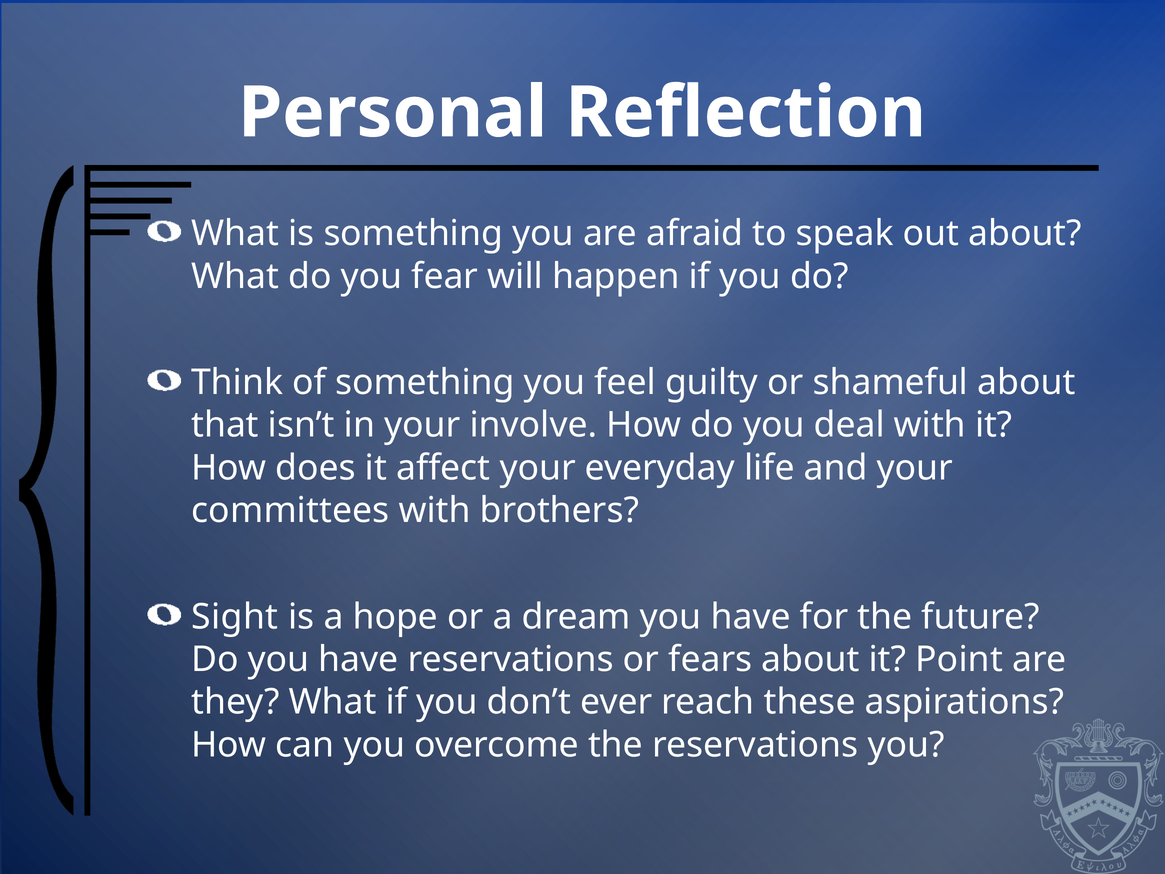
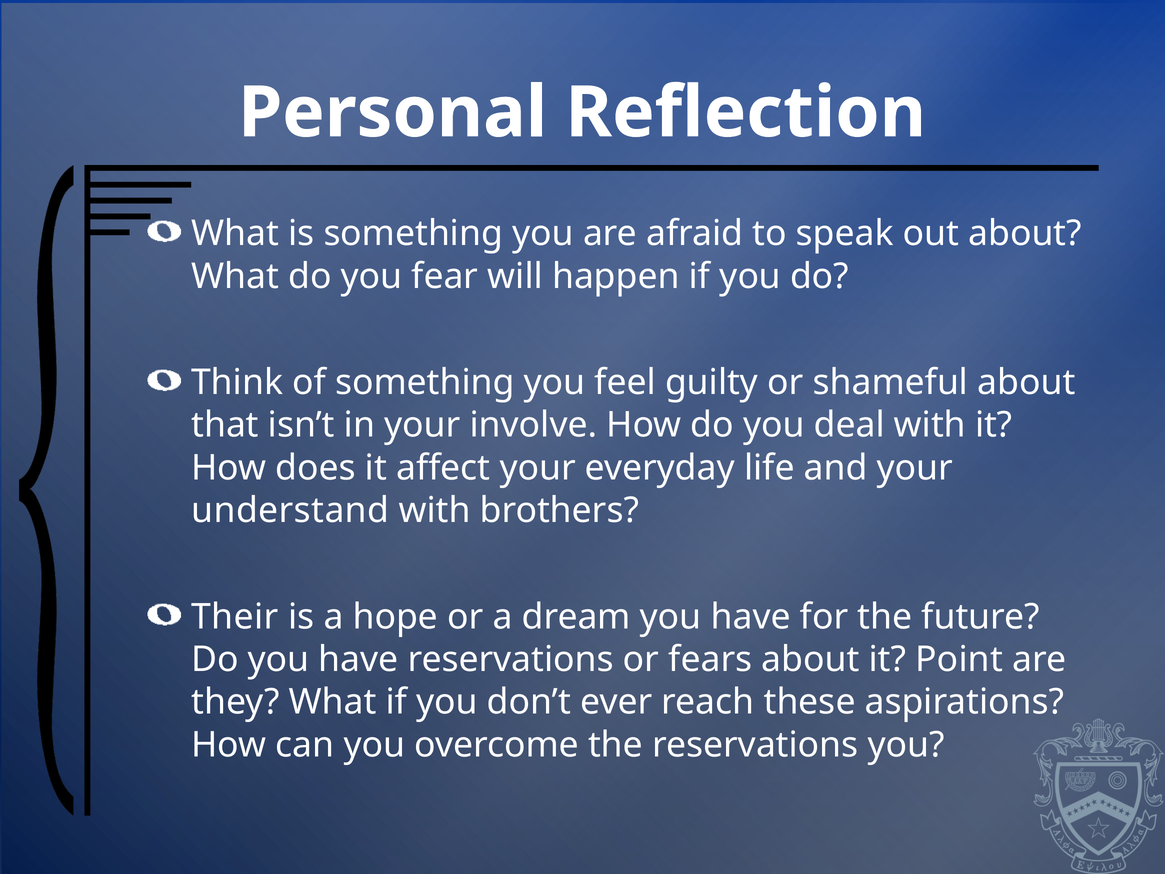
committees: committees -> understand (290, 510)
Sight: Sight -> Their (235, 617)
